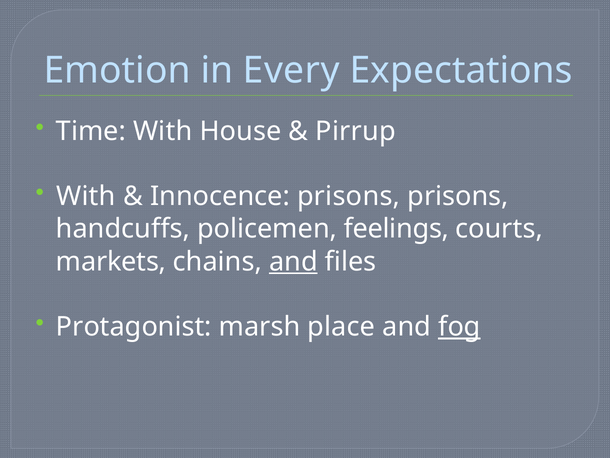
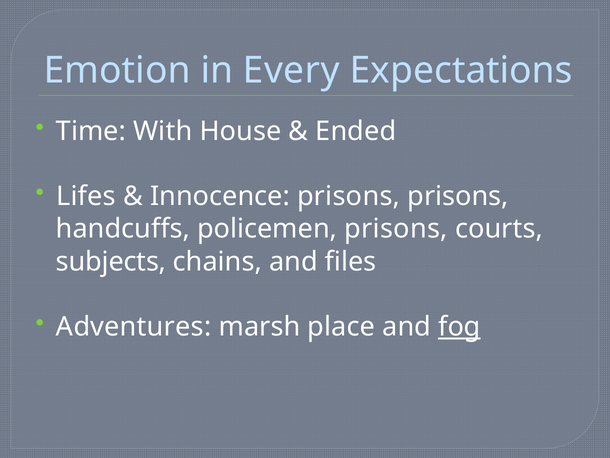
Pirrup: Pirrup -> Ended (356, 131)
With: With -> Lifes (86, 196)
policemen feelings: feelings -> prisons (396, 229)
markets: markets -> subjects (111, 261)
and underline: present -> none (293, 261)
Protagonist: Protagonist -> Adventures (134, 326)
